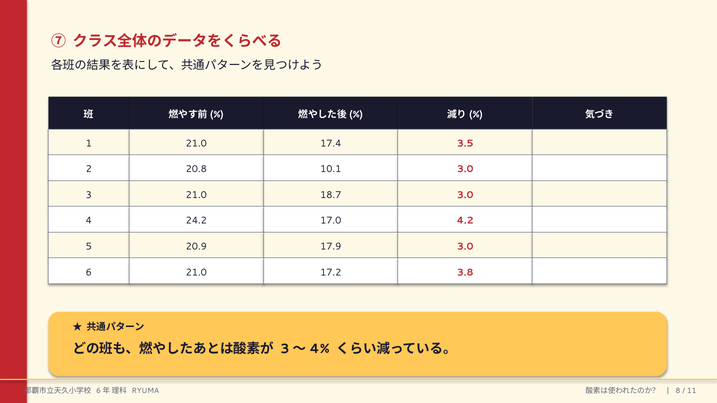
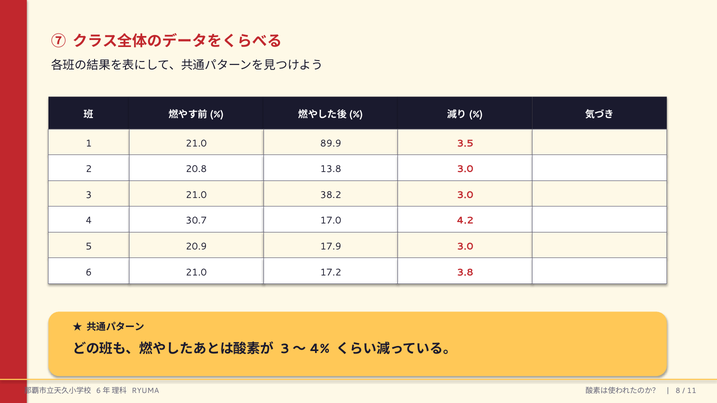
17.4: 17.4 -> 89.9 (331, 143)
10.1: 10.1 -> 13.8 (331, 169)
18.7: 18.7 -> 38.2 (331, 195)
24.2: 24.2 -> 30.7 (196, 221)
